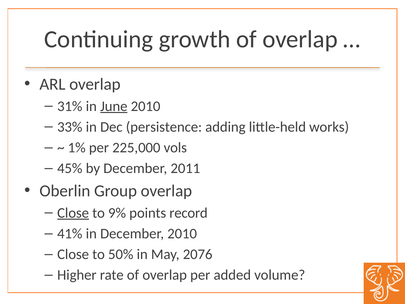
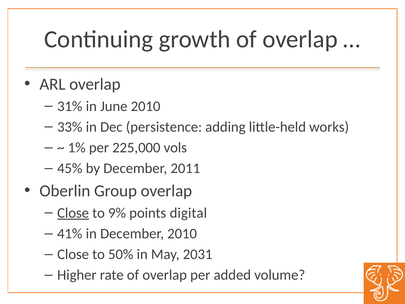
June underline: present -> none (114, 106)
record: record -> digital (188, 213)
2076: 2076 -> 2031 (198, 254)
